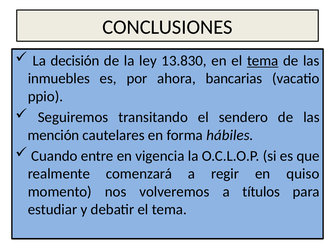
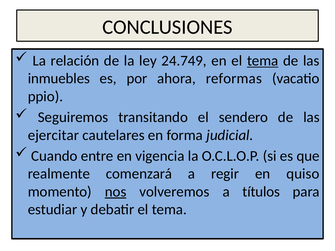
decisión: decisión -> relación (75, 61)
13.830: 13.830 -> 24.749 (184, 61)
bancarias: bancarias -> reformas (234, 79)
mención: mención -> ejercitar (53, 135)
hábiles: hábiles -> judicial (230, 135)
nos underline: none -> present (116, 192)
